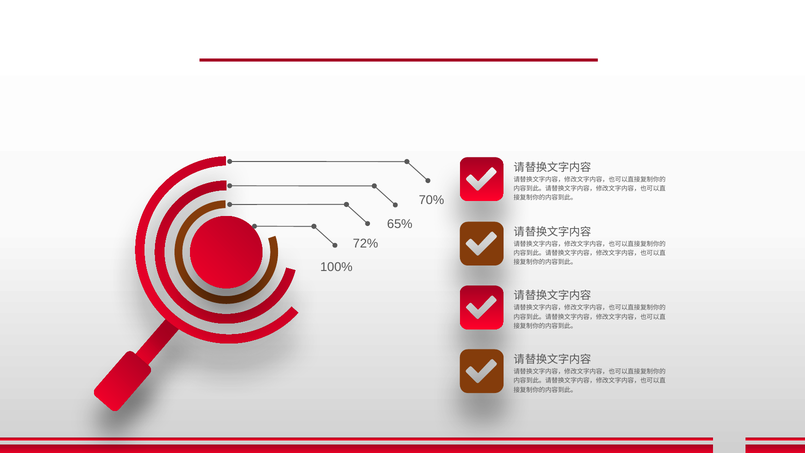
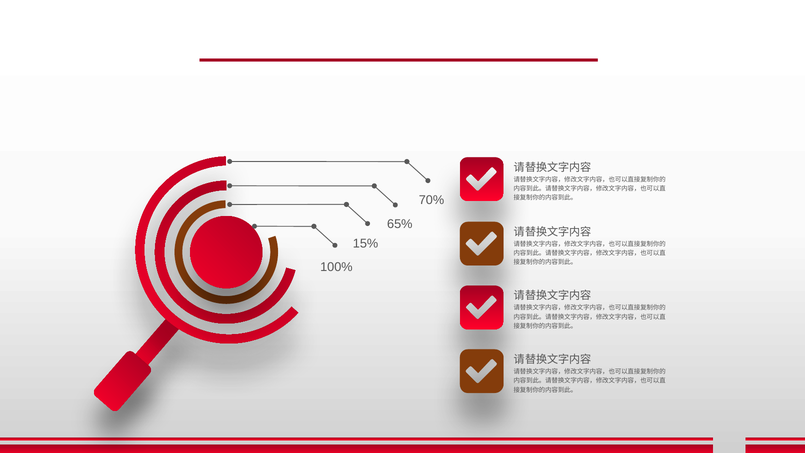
72%: 72% -> 15% (366, 243)
